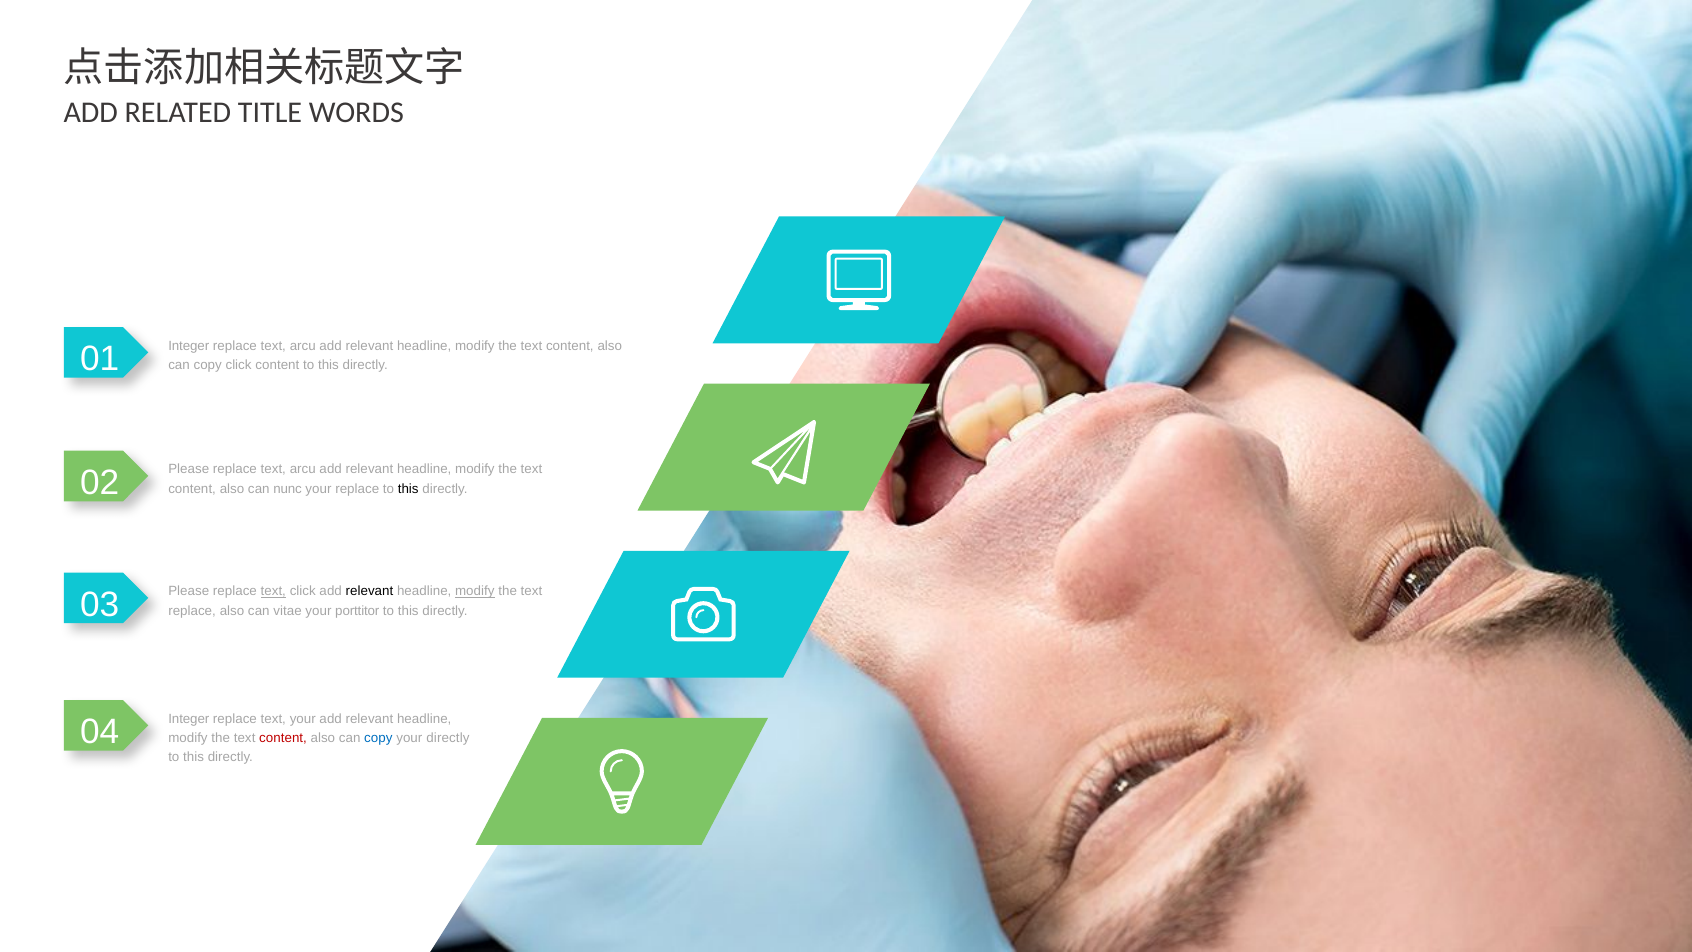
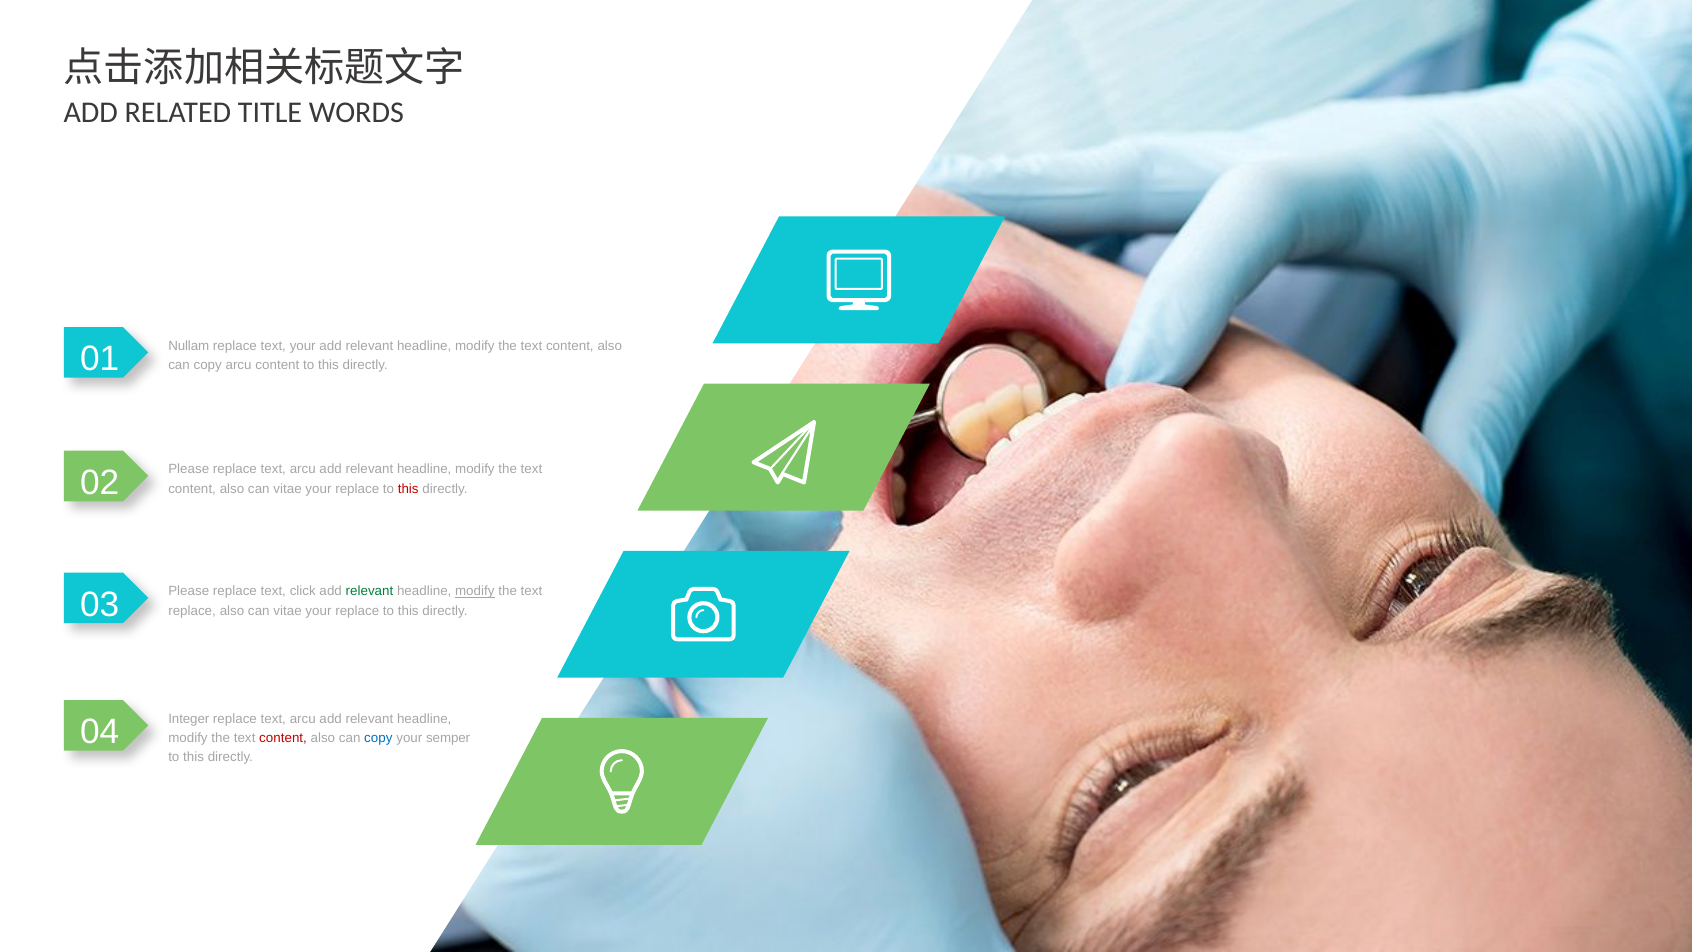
01 Integer: Integer -> Nullam (189, 346)
arcu: arcu -> your (303, 346)
copy click: click -> arcu (239, 365)
content also can nunc: nunc -> vitae (288, 489)
this colour: black -> red (408, 489)
text underline: present -> none (273, 591)
relevant colour: black -> green (369, 591)
porttitor: porttitor -> replace (357, 610)
your: your -> arcu (303, 719)
your directly: directly -> semper (448, 738)
